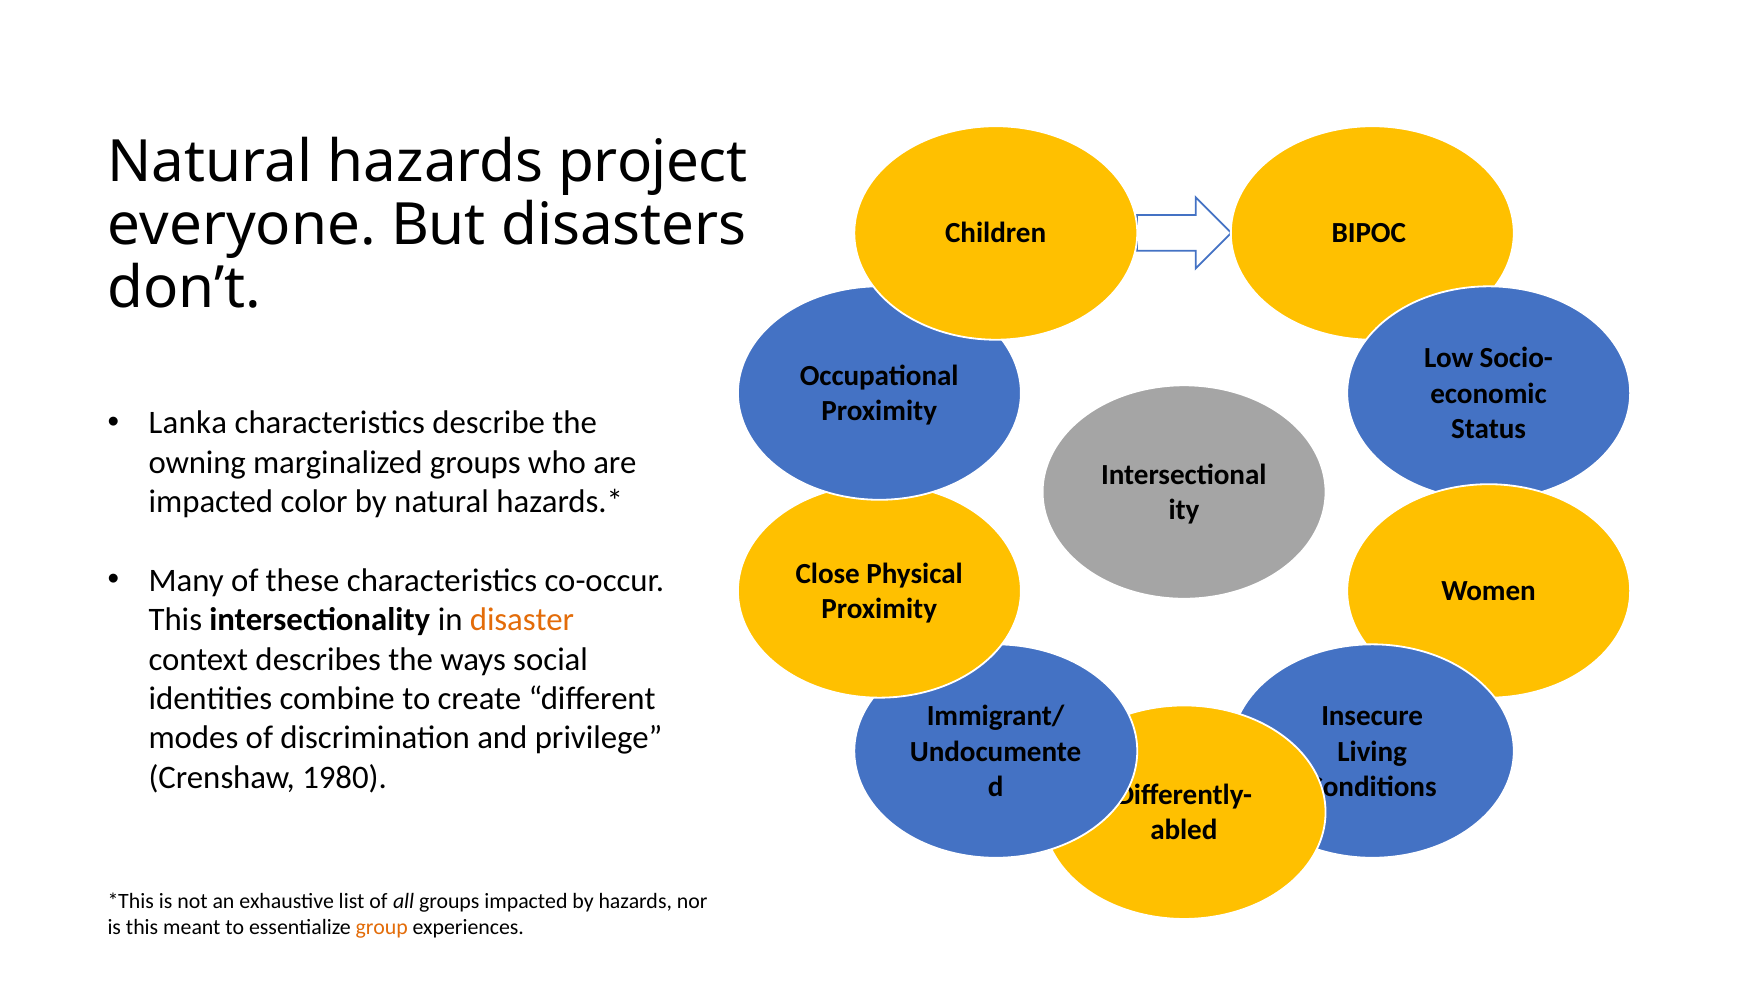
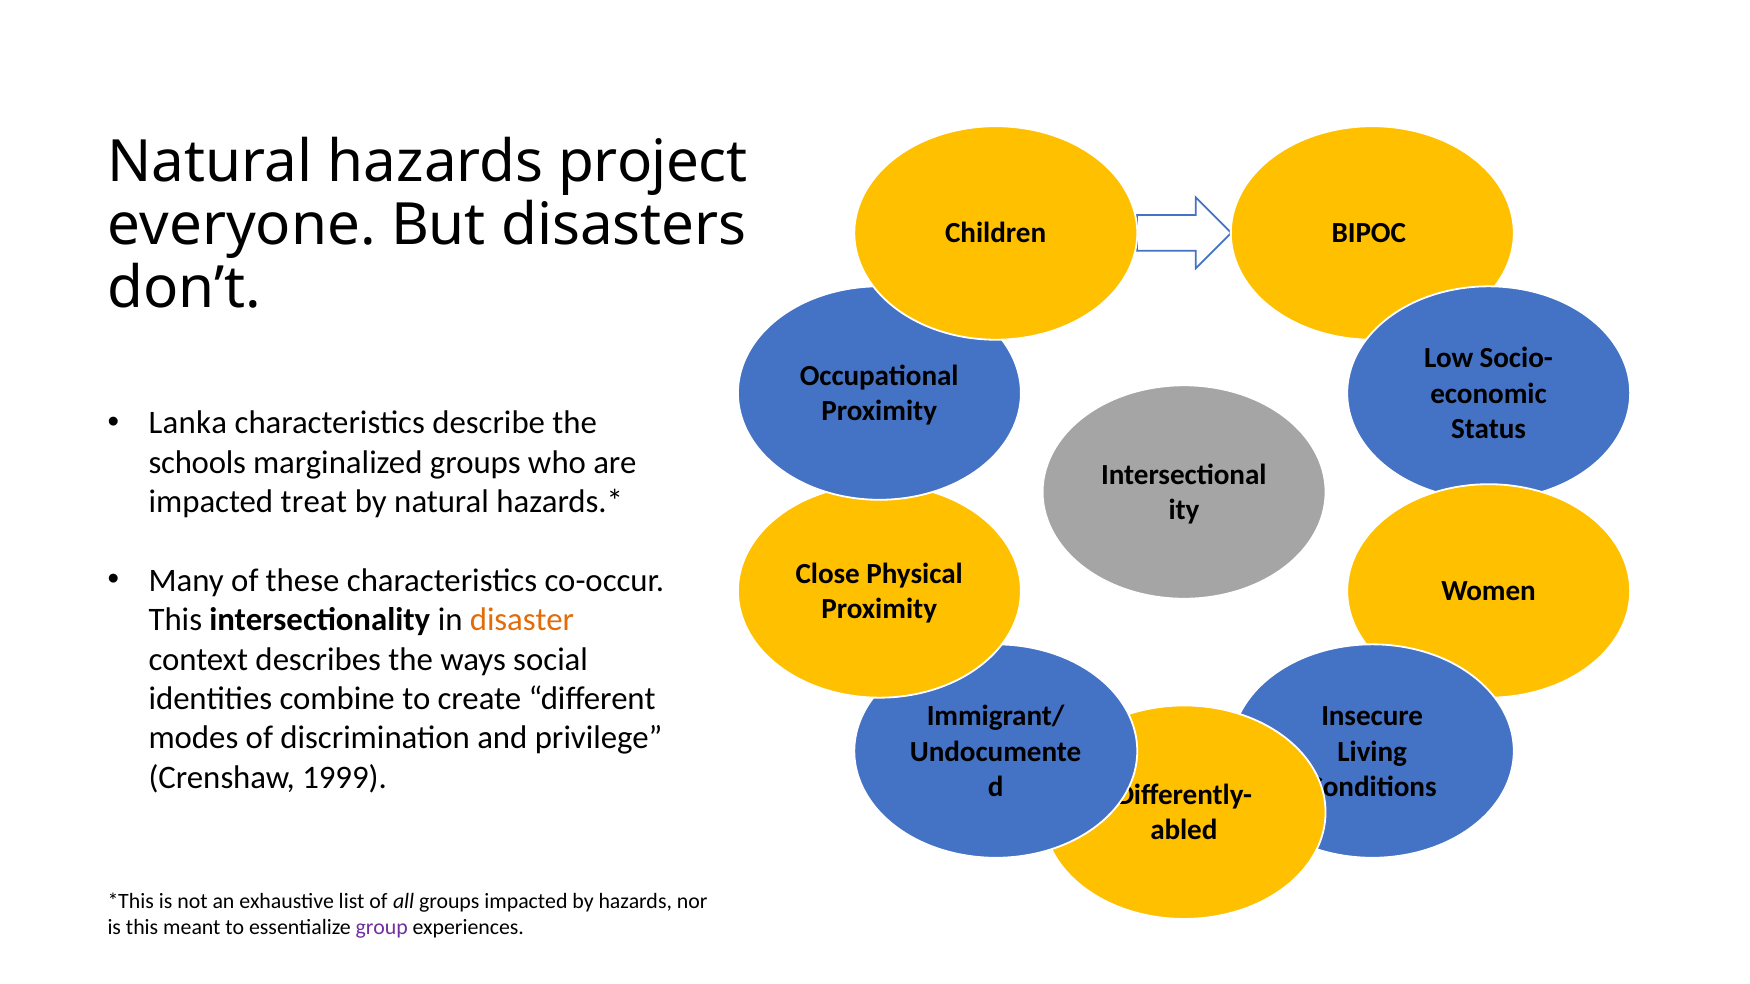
owning: owning -> schools (197, 463)
color: color -> treat (314, 502)
1980: 1980 -> 1999 (345, 778)
group colour: orange -> purple (382, 928)
